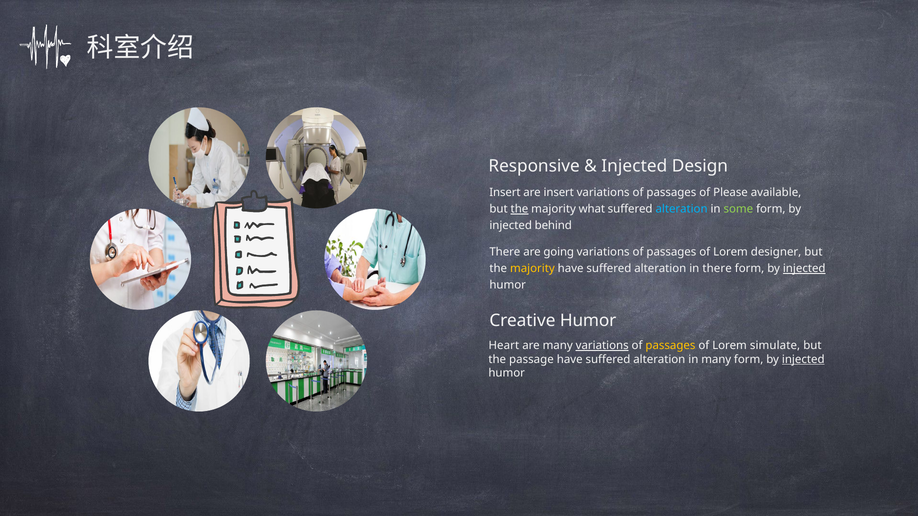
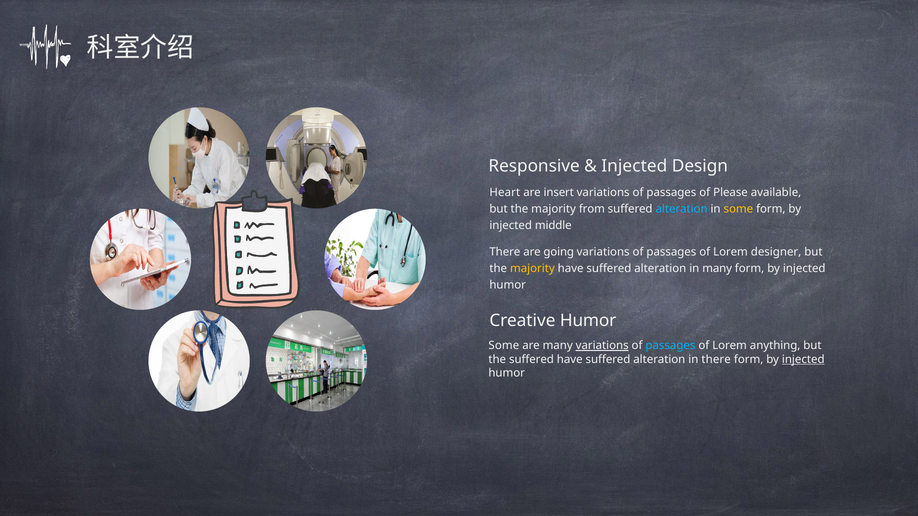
Insert: Insert -> Heart (505, 193)
the underline: present -> none (519, 209)
what: what -> from (592, 209)
some colour: light green -> yellow (738, 209)
behind: behind -> middle (553, 226)
in there: there -> many (717, 269)
injected underline: present -> none (804, 269)
Heart: Heart -> Some (504, 346)
passages colour: yellow -> light blue (670, 346)
simulate: simulate -> anything (775, 346)
the passage: passage -> suffered (531, 360)
in many: many -> there (716, 360)
